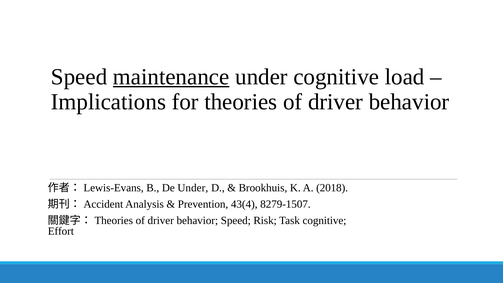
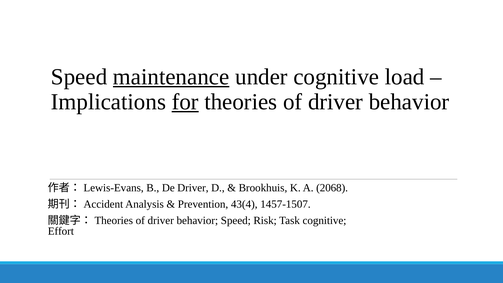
for underline: none -> present (185, 102)
De Under: Under -> Driver (193, 188)
2018: 2018 -> 2068 (332, 188)
8279-1507: 8279-1507 -> 1457-1507 (285, 204)
